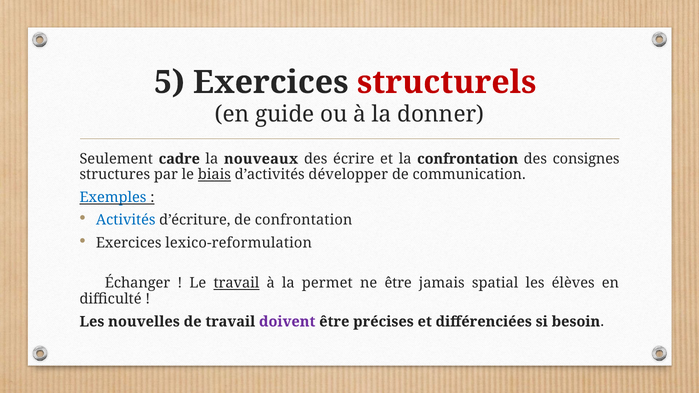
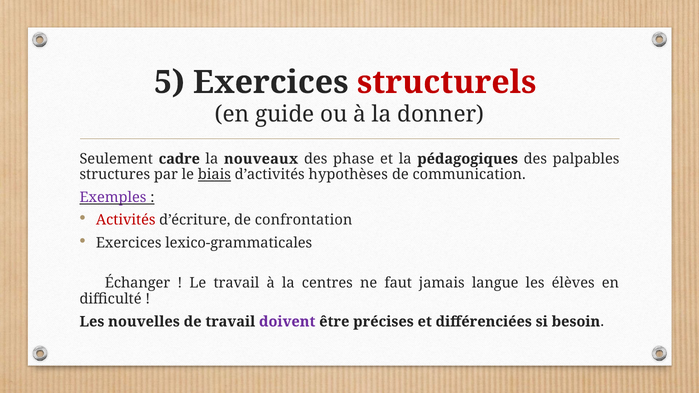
écrire: écrire -> phase (354, 159)
la confrontation: confrontation -> pédagogiques (468, 159)
consignes: consignes -> palpables (586, 159)
développer: développer -> hypothèses (348, 175)
Exemples colour: blue -> purple (113, 198)
Activités colour: blue -> red (126, 220)
lexico-reformulation: lexico-reformulation -> lexico-grammaticales (239, 243)
travail underline: present -> none (236, 283)
permet: permet -> centres (327, 283)
ne être: être -> faut (398, 283)
spatial: spatial -> langue (495, 283)
